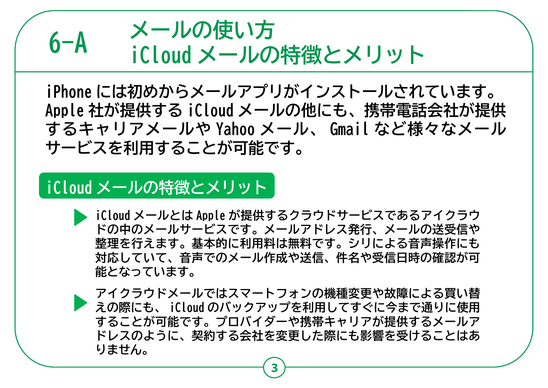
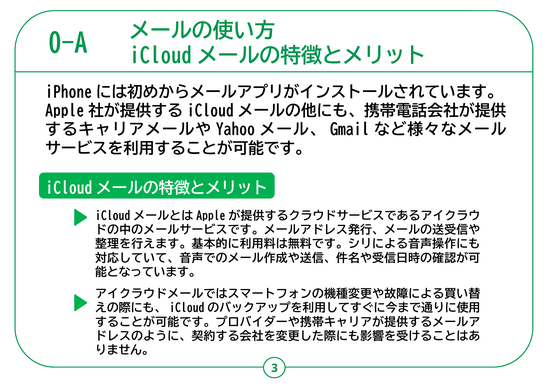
6-A: 6-A -> 0-A (68, 44)
